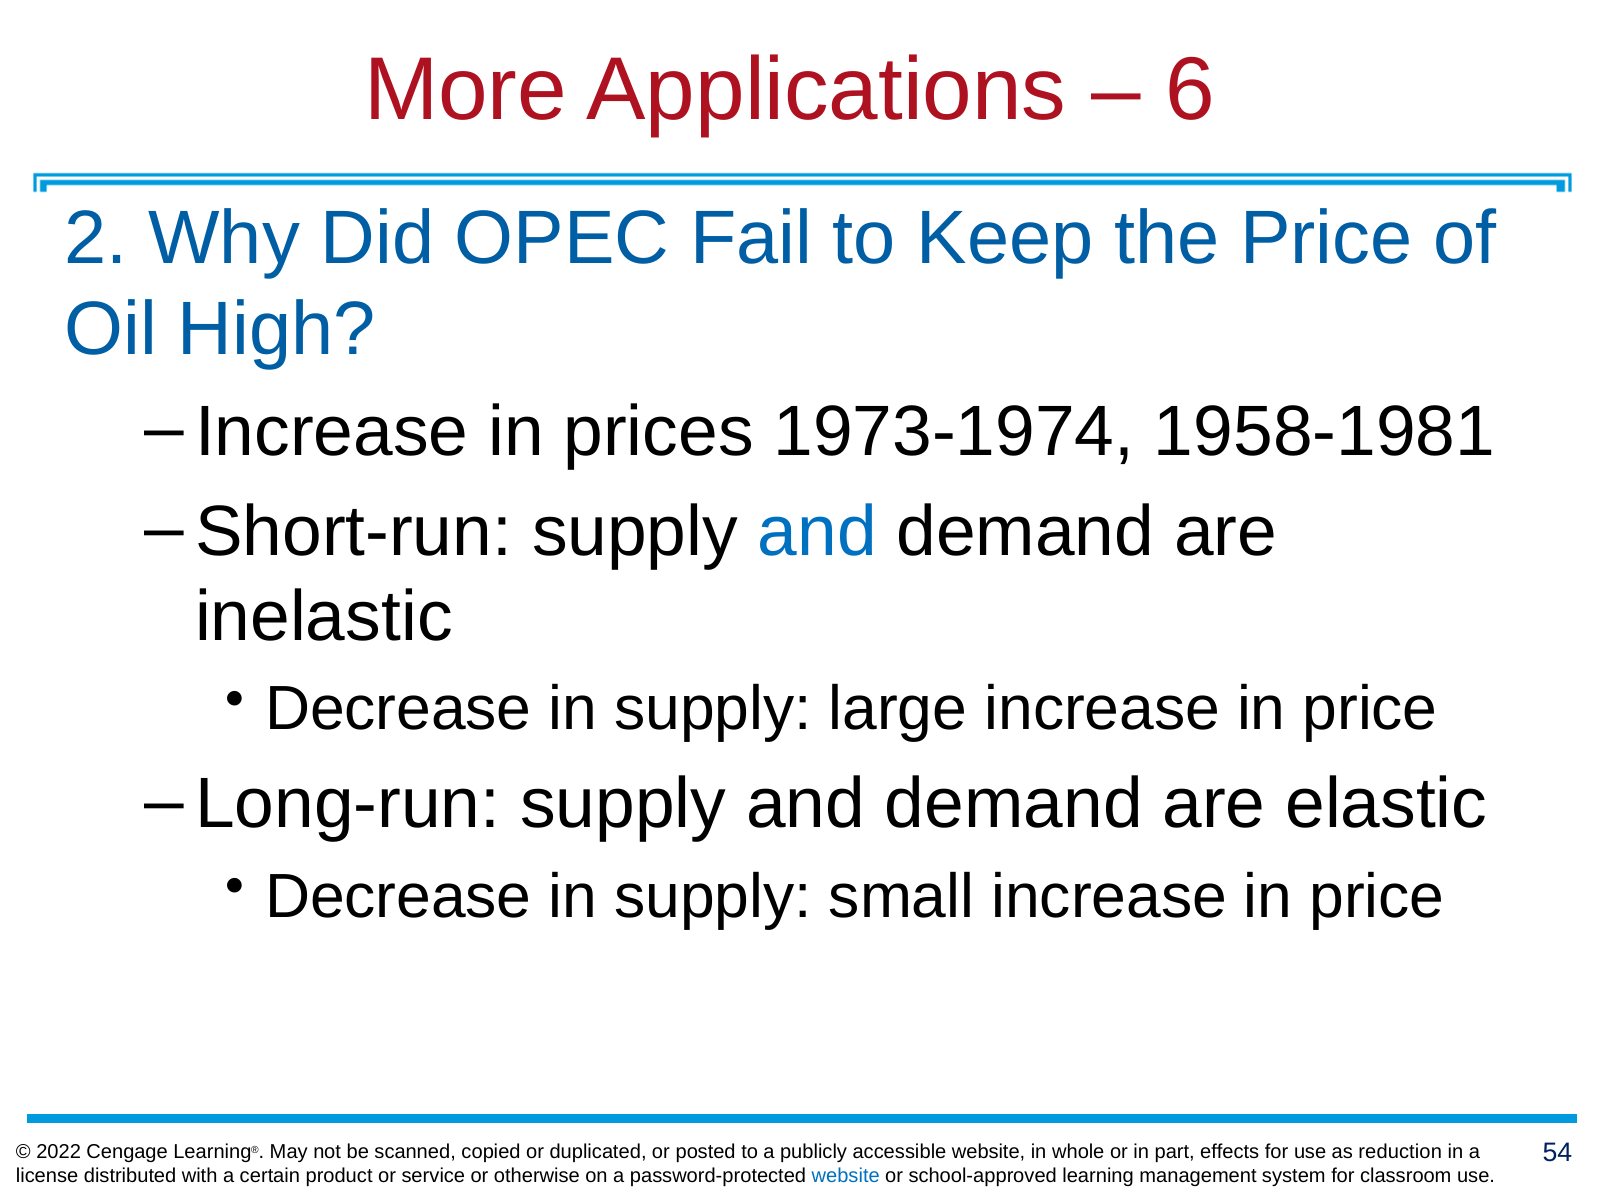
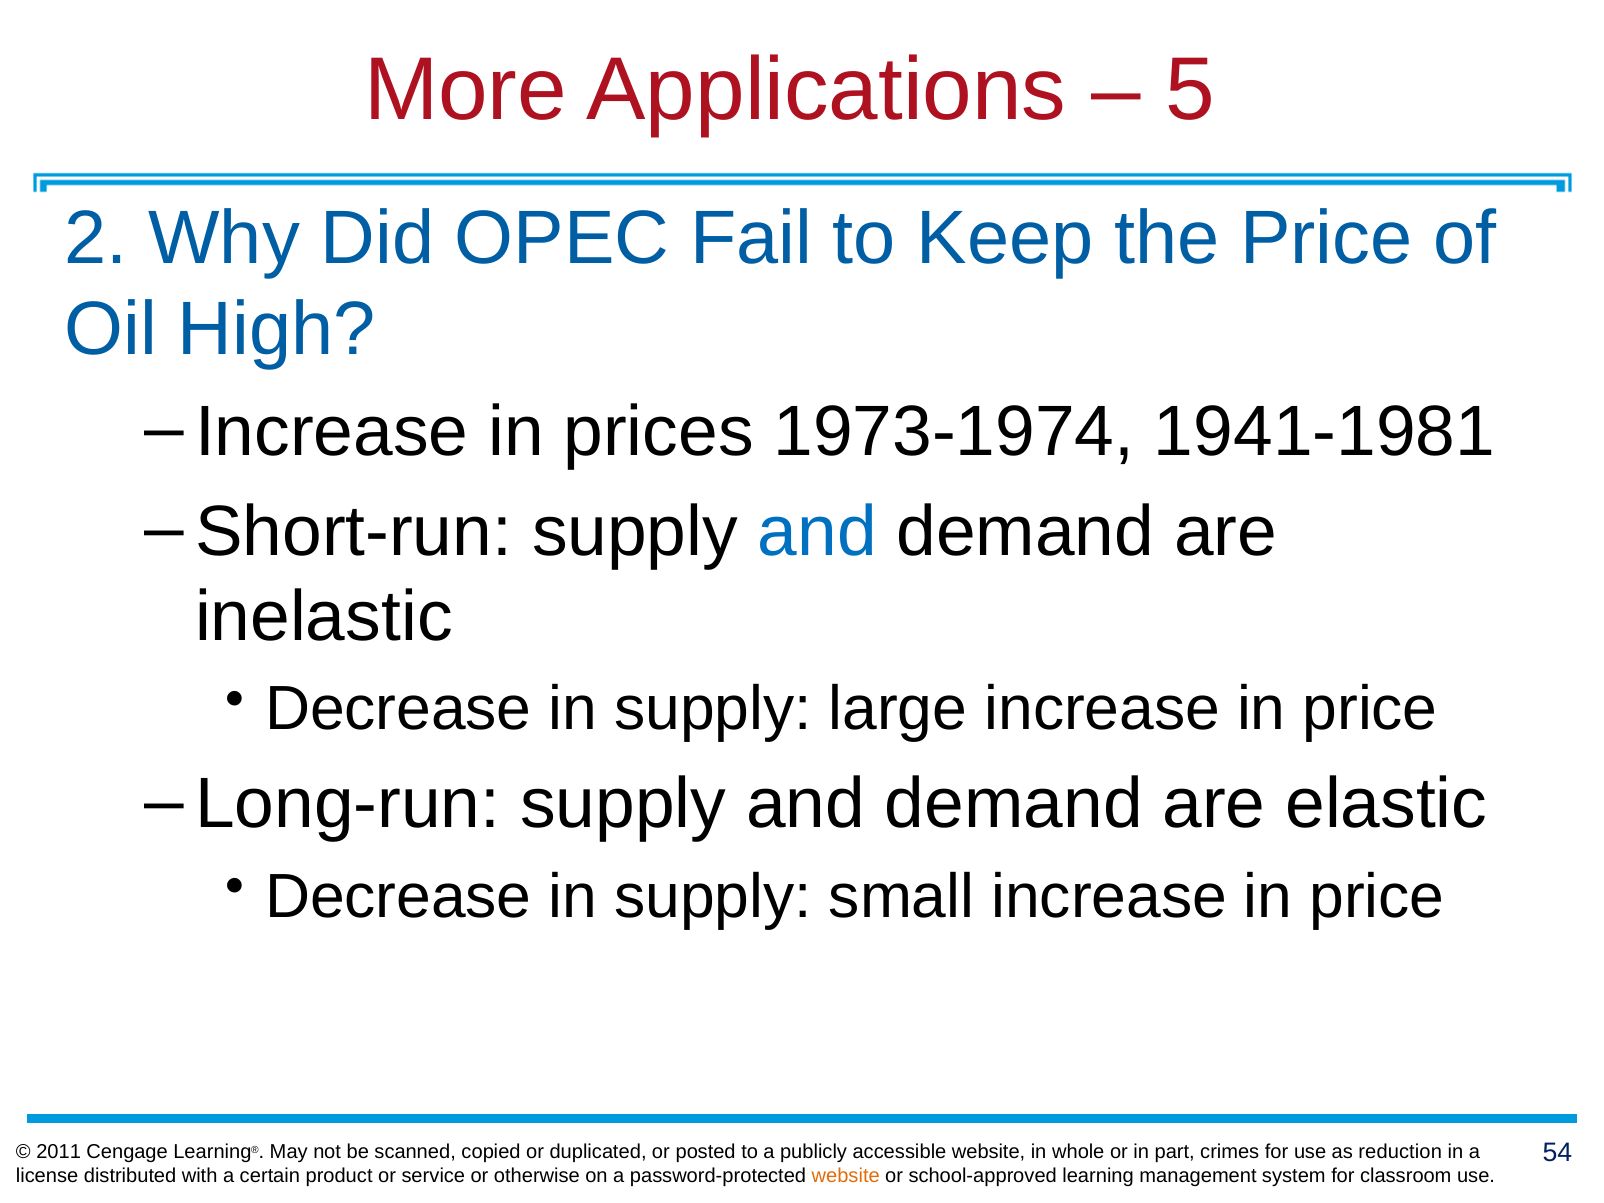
6: 6 -> 5 (1190, 91)
1958-1981: 1958-1981 -> 1941-1981 (1325, 432)
2022: 2022 -> 2011 (59, 1152)
effects: effects -> crimes (1230, 1152)
website colour: blue -> orange (846, 1176)
